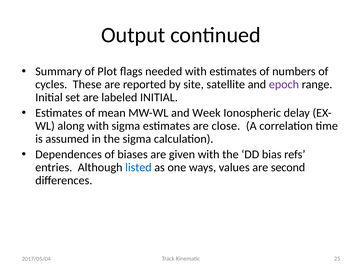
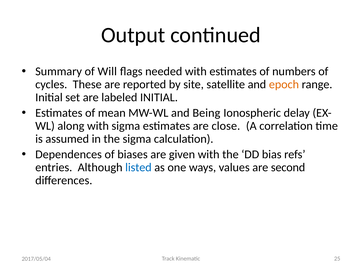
Plot: Plot -> Will (107, 72)
epoch colour: purple -> orange (284, 85)
Week: Week -> Being (206, 113)
